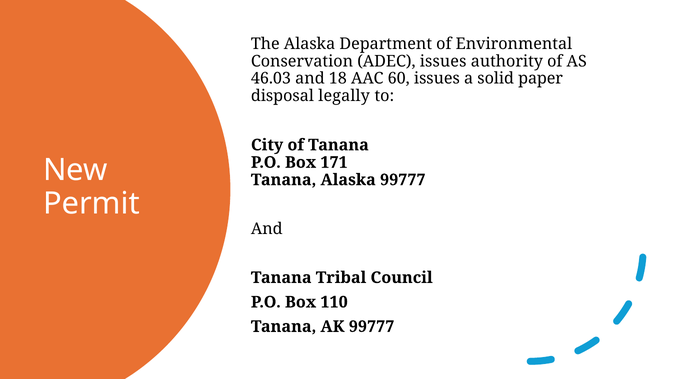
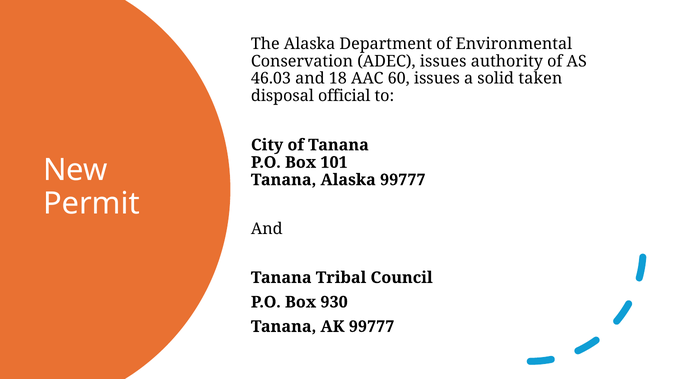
paper: paper -> taken (540, 79)
legally: legally -> official (344, 96)
171: 171 -> 101 (334, 162)
110: 110 -> 930 (334, 302)
